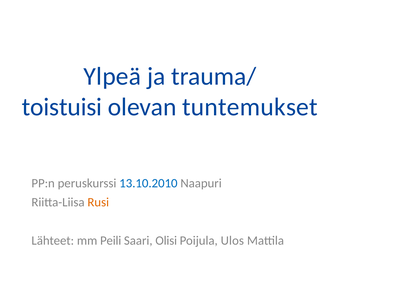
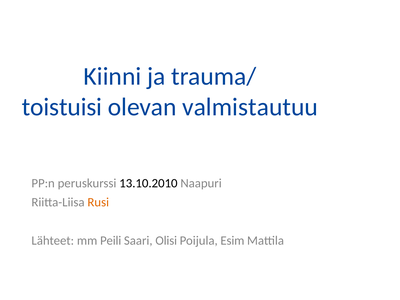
Ylpeä: Ylpeä -> Kiinni (112, 76)
tuntemukset: tuntemukset -> valmistautuu (250, 107)
13.10.2010 colour: blue -> black (148, 183)
Ulos: Ulos -> Esim (232, 241)
